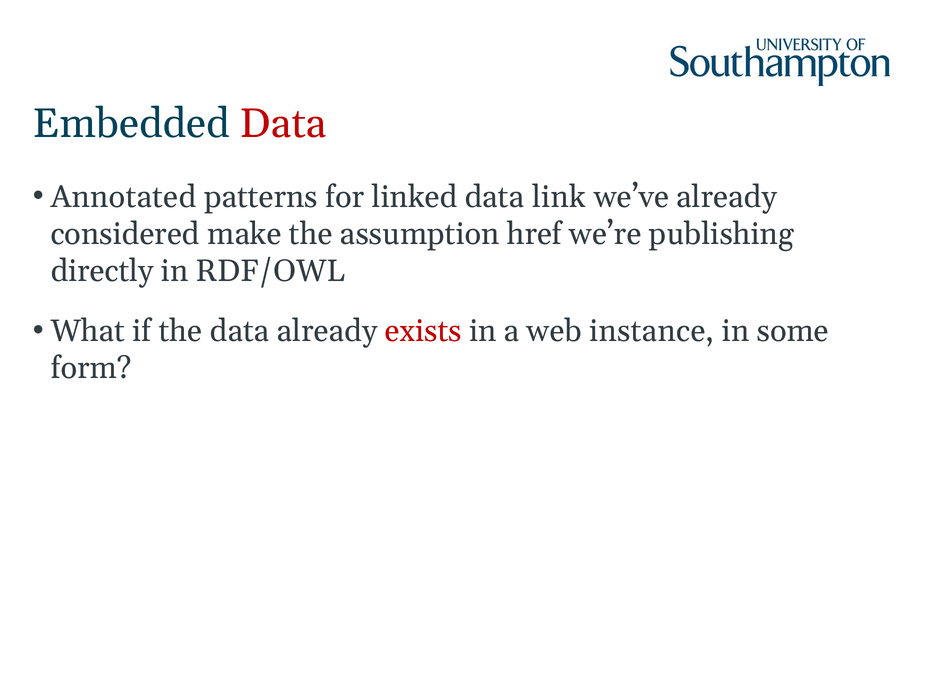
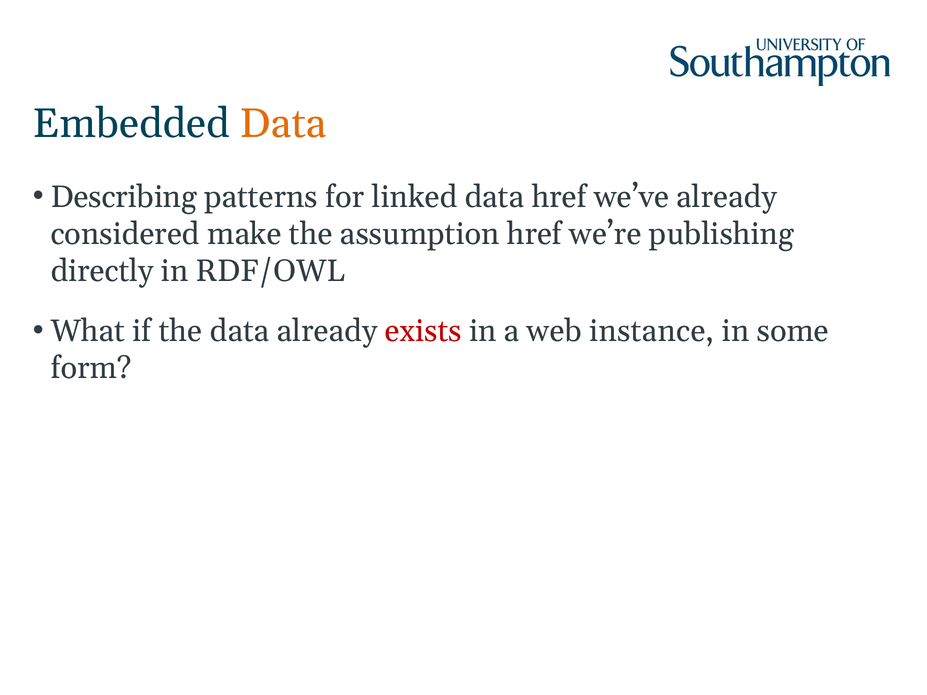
Data colour: red -> orange (283, 123)
Annotated: Annotated -> Describing (124, 197)
data link: link -> href (559, 197)
